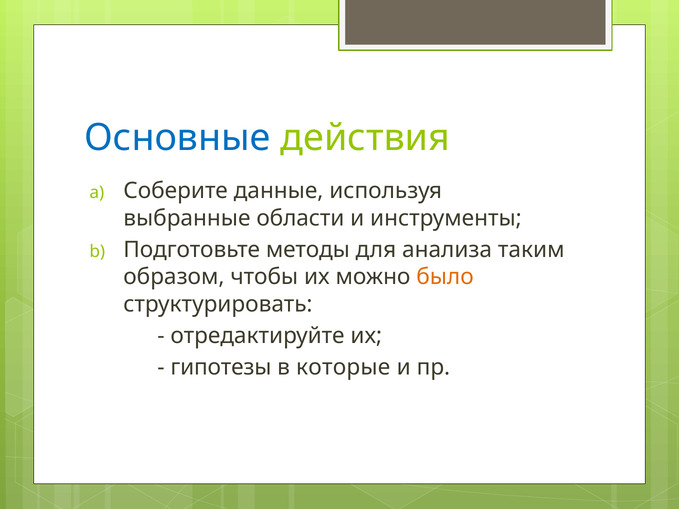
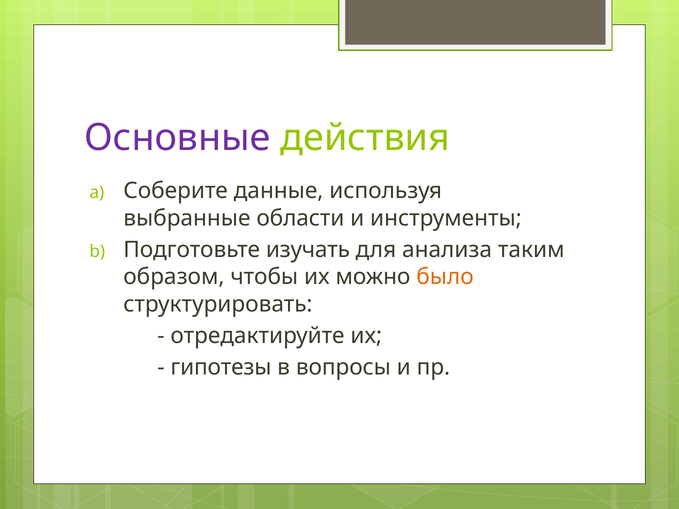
Основные colour: blue -> purple (177, 138)
методы: методы -> изучать (308, 250)
которые: которые -> вопросы (343, 368)
